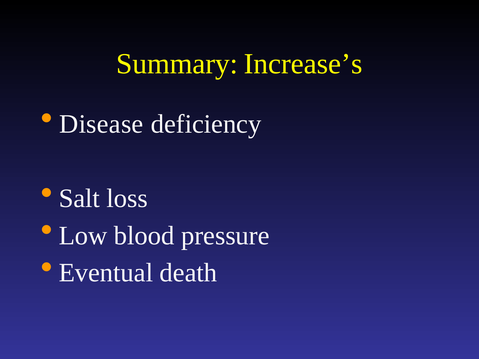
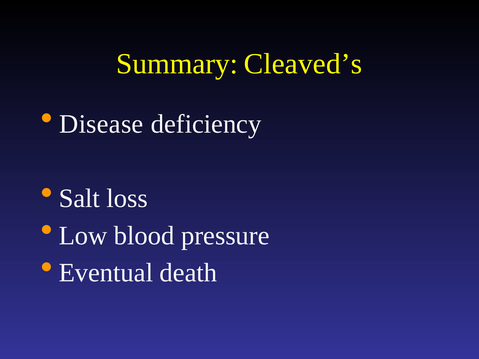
Increase’s: Increase’s -> Cleaved’s (303, 64)
